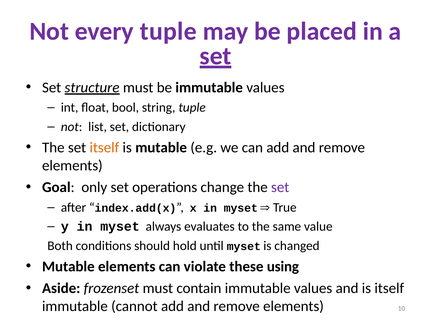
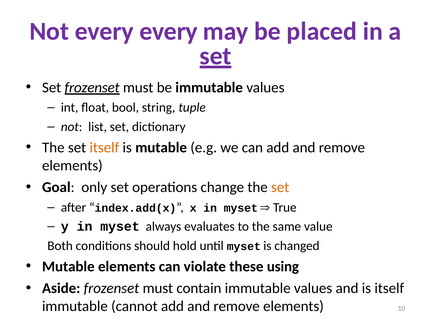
every tuple: tuple -> every (169, 31)
Set structure: structure -> frozenset (92, 88)
set colour: purple -> orange (280, 187)
